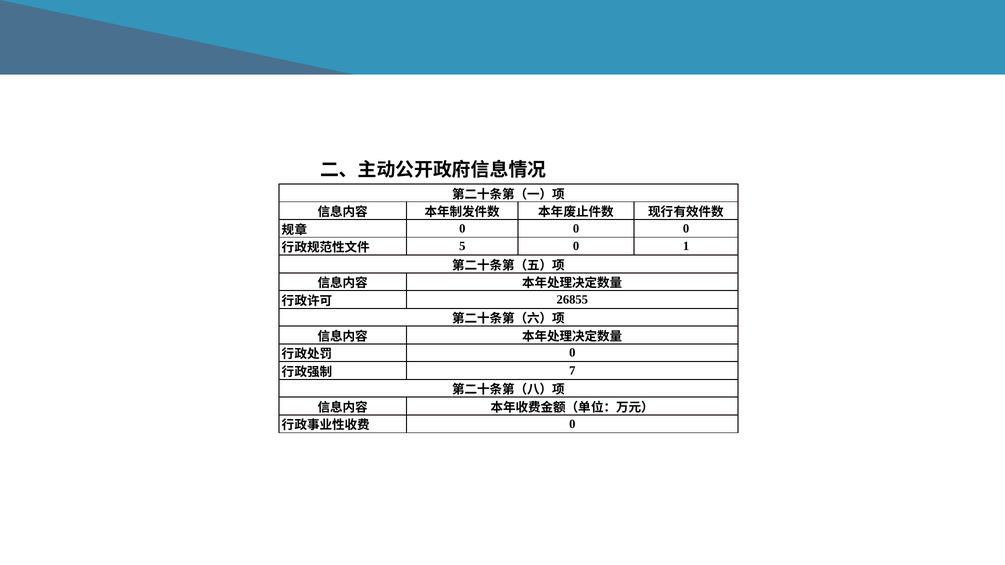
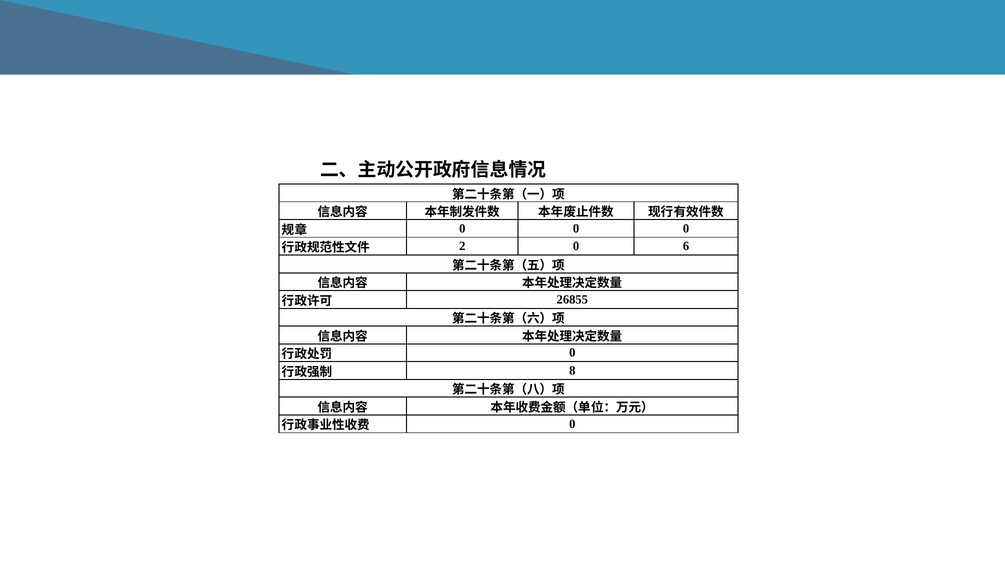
5: 5 -> 2 (462, 246)
1: 1 -> 6 (686, 246)
7: 7 -> 8 (572, 371)
